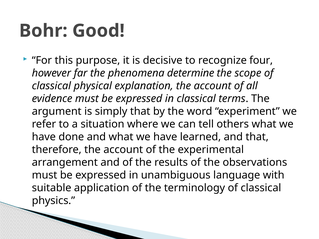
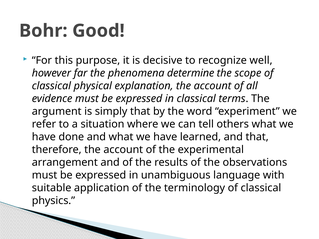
four: four -> well (261, 60)
